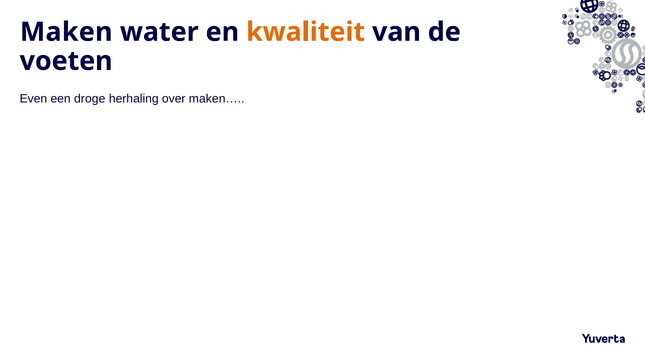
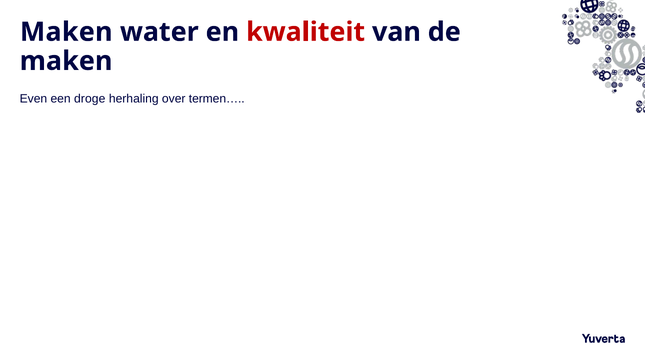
kwaliteit colour: orange -> red (306, 32)
voeten: voeten -> maken (66, 61)
maken…: maken… -> termen… (217, 99)
